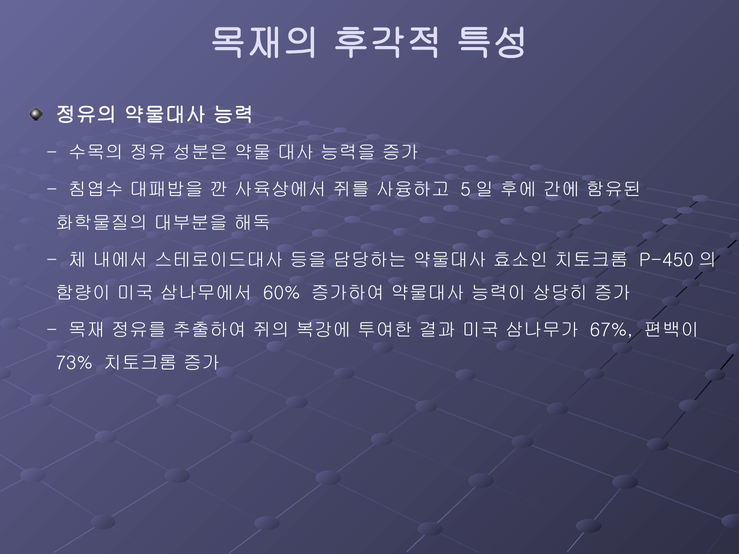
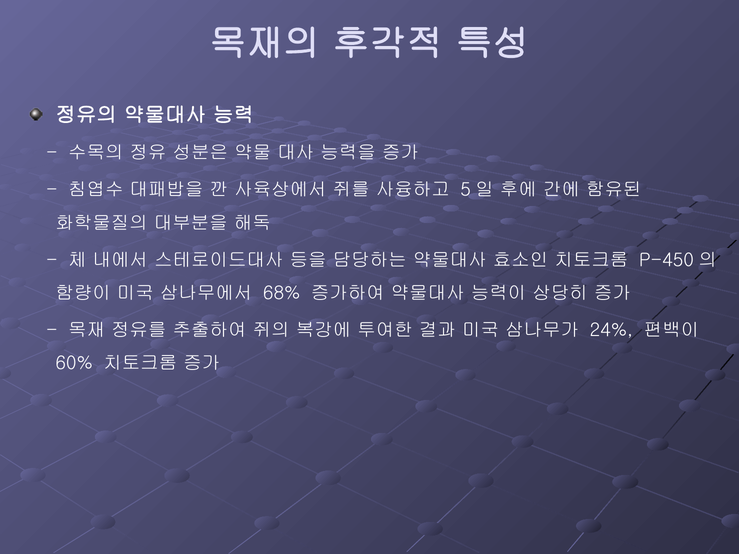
60%: 60% -> 68% (282, 293)
67%: 67% -> 24% (611, 330)
73%: 73% -> 60% (74, 363)
